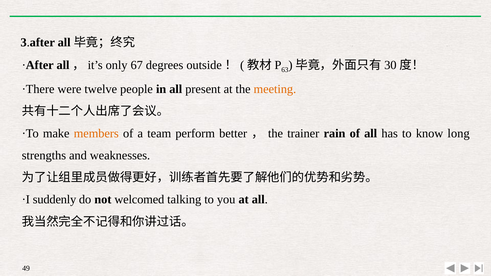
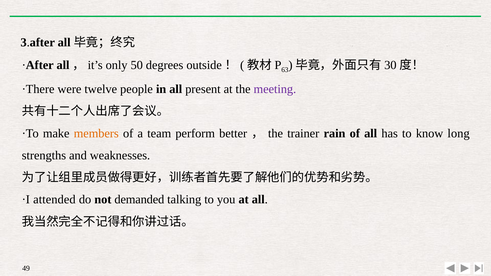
67: 67 -> 50 (137, 65)
meeting colour: orange -> purple (275, 89)
suddenly: suddenly -> attended (54, 200)
welcomed: welcomed -> demanded (139, 200)
